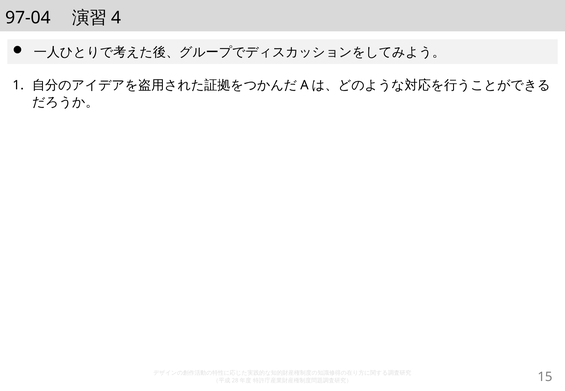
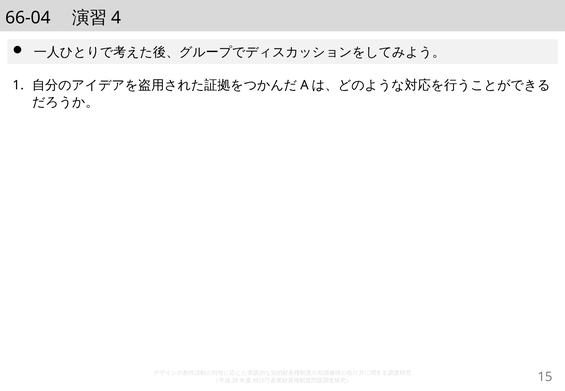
97-04: 97-04 -> 66-04 (28, 18)
